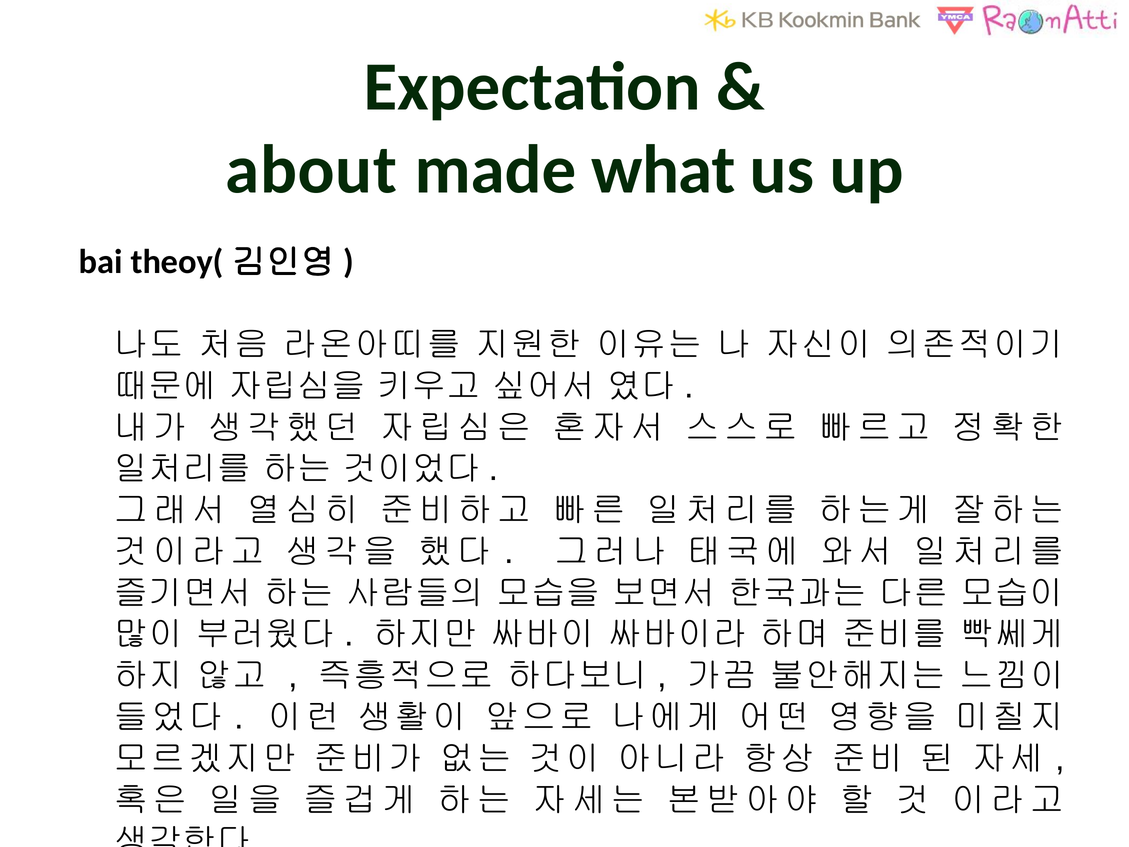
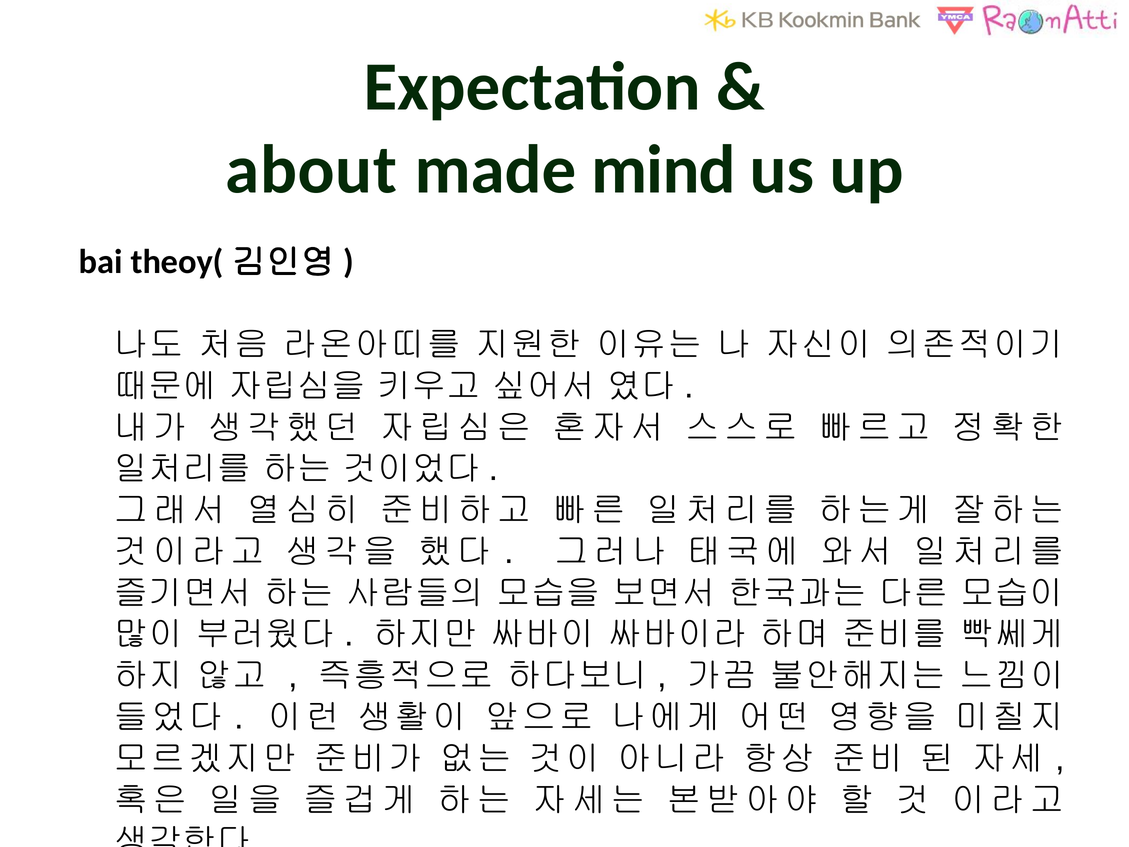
what: what -> mind (663, 170)
